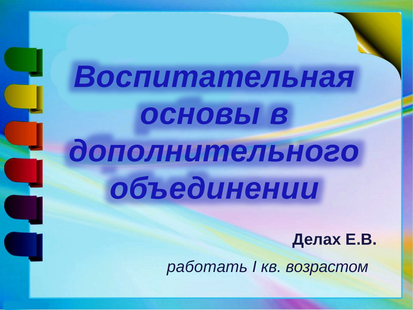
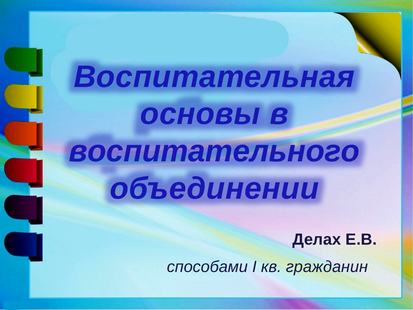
дополнительного: дополнительного -> воспитательного (214, 151)
работать: работать -> способами (207, 267)
возрастом: возрастом -> гражданин (327, 267)
